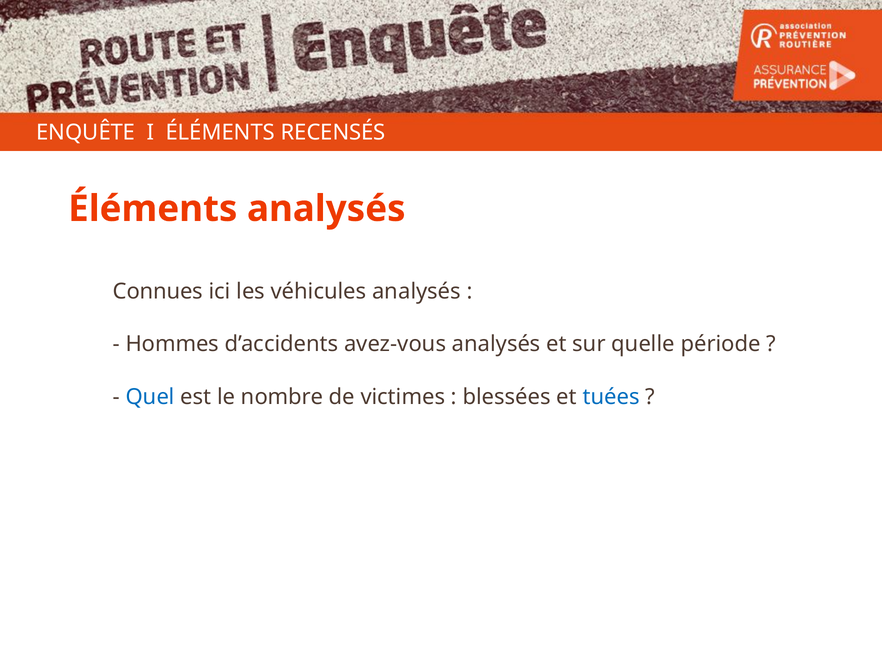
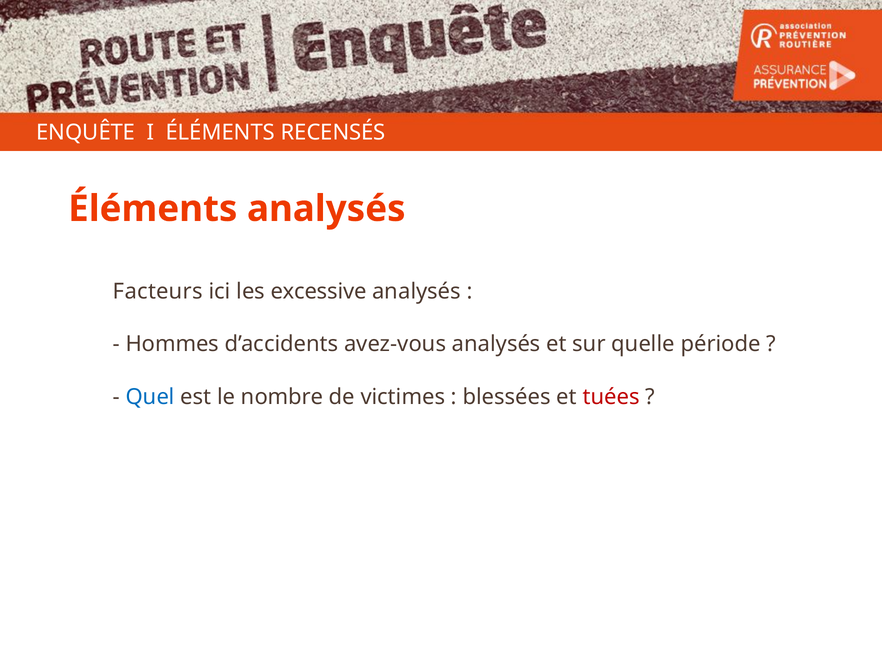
Connues: Connues -> Facteurs (158, 292)
véhicules: véhicules -> excessive (319, 292)
tuées colour: blue -> red (611, 397)
